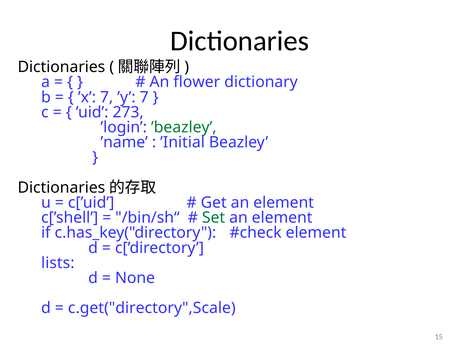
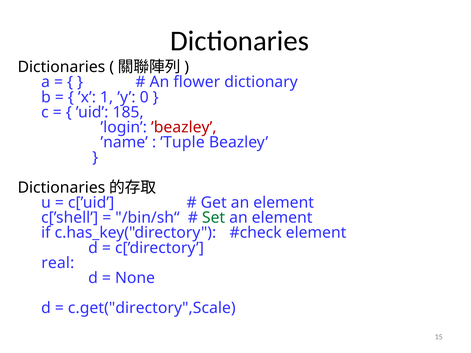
’x 7: 7 -> 1 (107, 97)
’y 7: 7 -> 0 (144, 97)
273: 273 -> 185 (128, 112)
’beazley colour: green -> red (184, 127)
’Initial: ’Initial -> ’Tuple (182, 142)
lists: lists -> real (58, 263)
